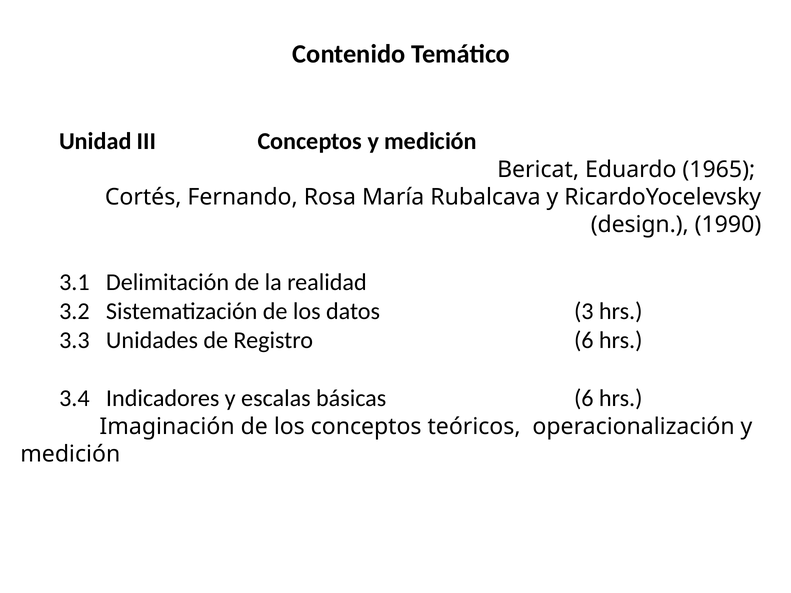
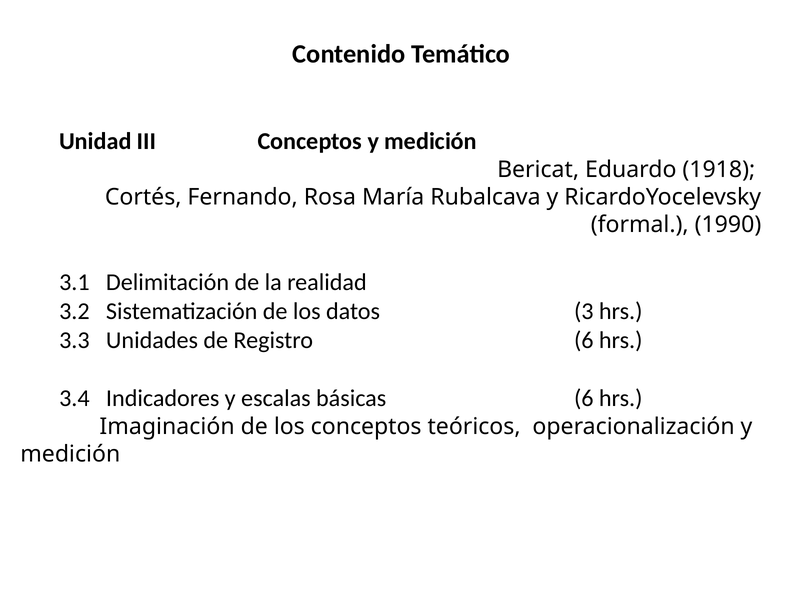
1965: 1965 -> 1918 (719, 170)
design: design -> formal (640, 225)
